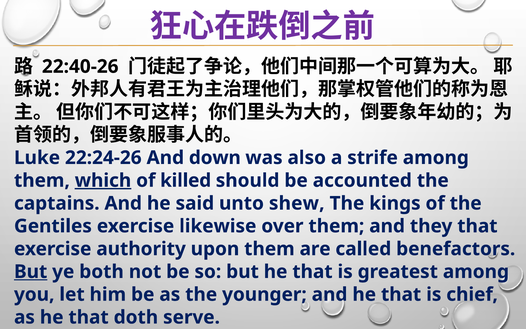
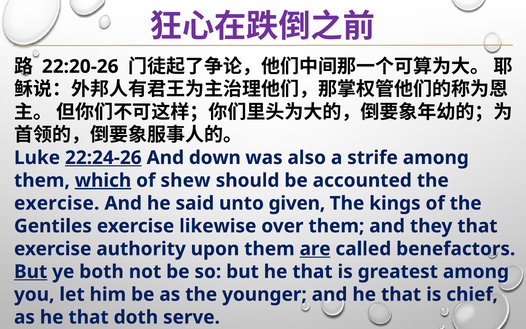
22:40-26: 22:40-26 -> 22:20-26 (80, 66)
22:24-26 underline: none -> present (103, 158)
killed: killed -> shew (185, 180)
captains: captains -> exercise (57, 203)
shew: shew -> given (297, 203)
are underline: none -> present (315, 249)
